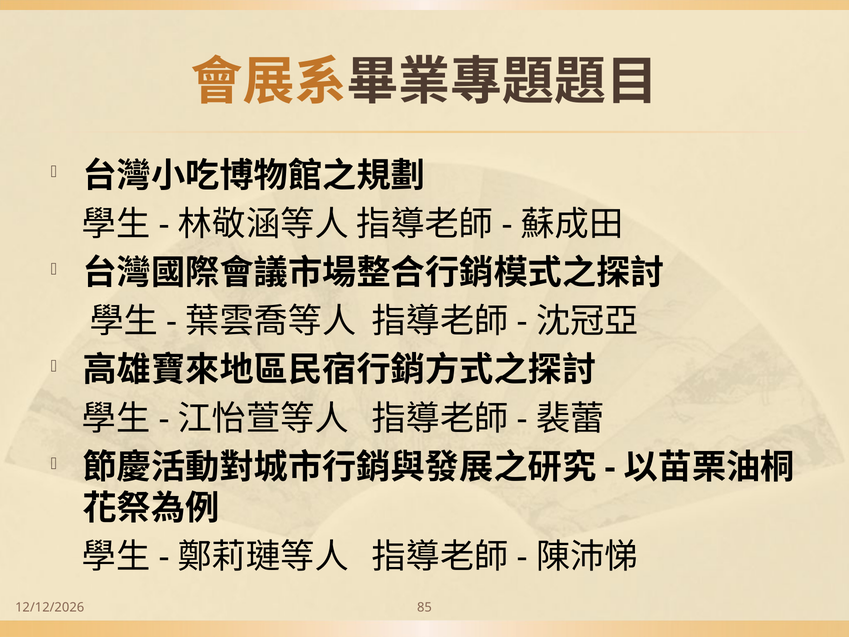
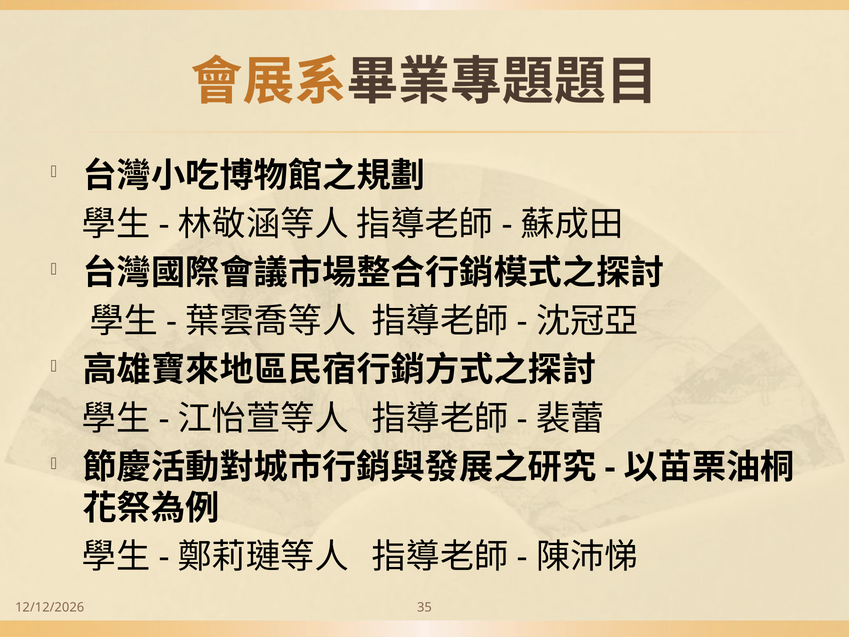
85: 85 -> 35 (424, 607)
